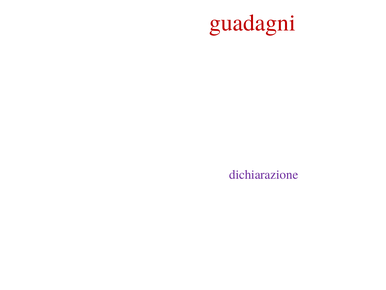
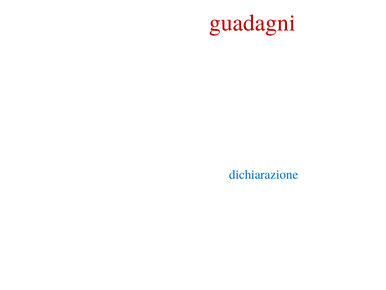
dichiarazione colour: purple -> blue (264, 174)
